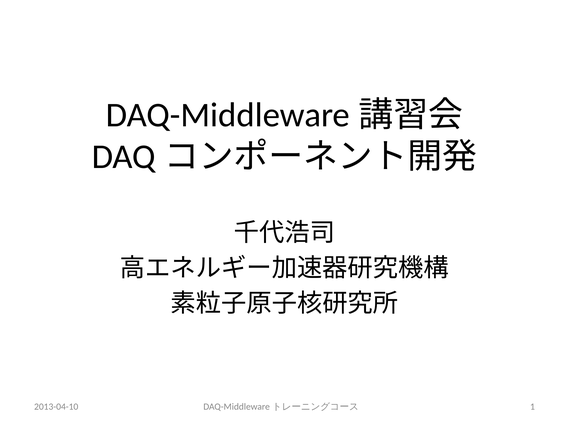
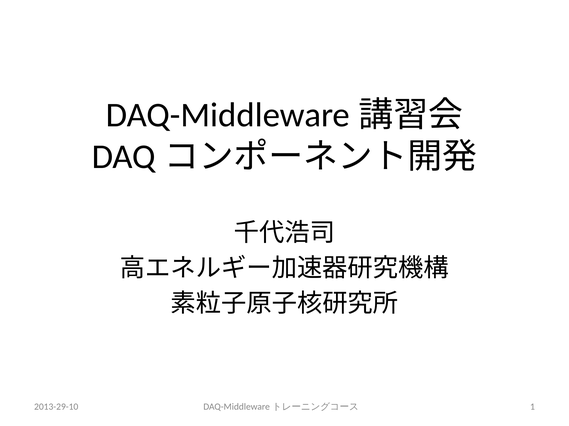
2013-04-10: 2013-04-10 -> 2013-29-10 (56, 408)
